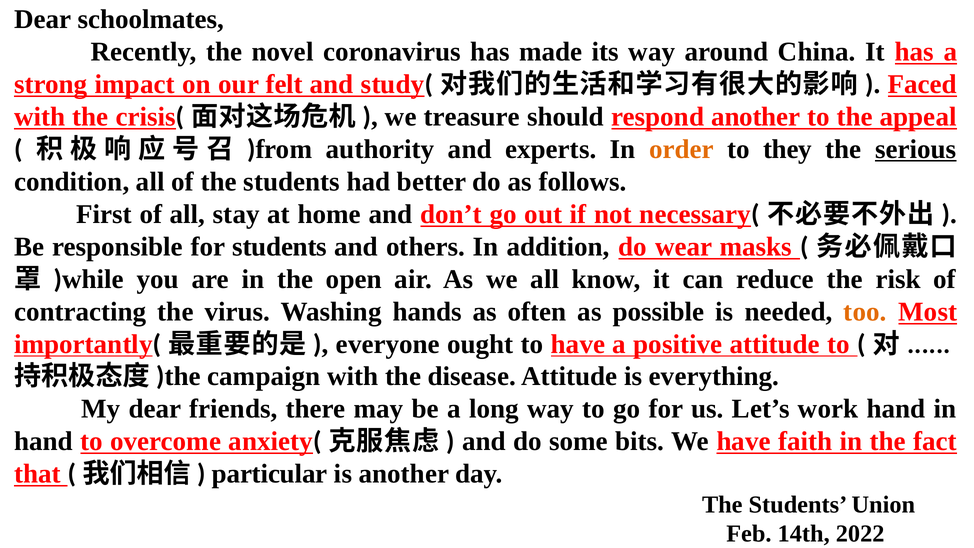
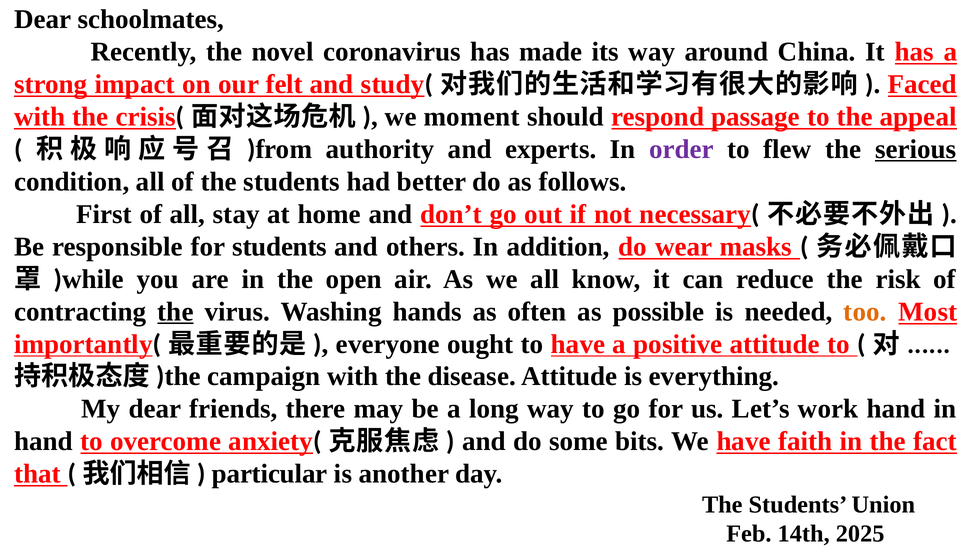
treasure: treasure -> moment (472, 117)
respond another: another -> passage (756, 117)
order colour: orange -> purple (682, 149)
they: they -> flew (787, 149)
the underline: none -> present (175, 312)
2022: 2022 -> 2025 (860, 534)
